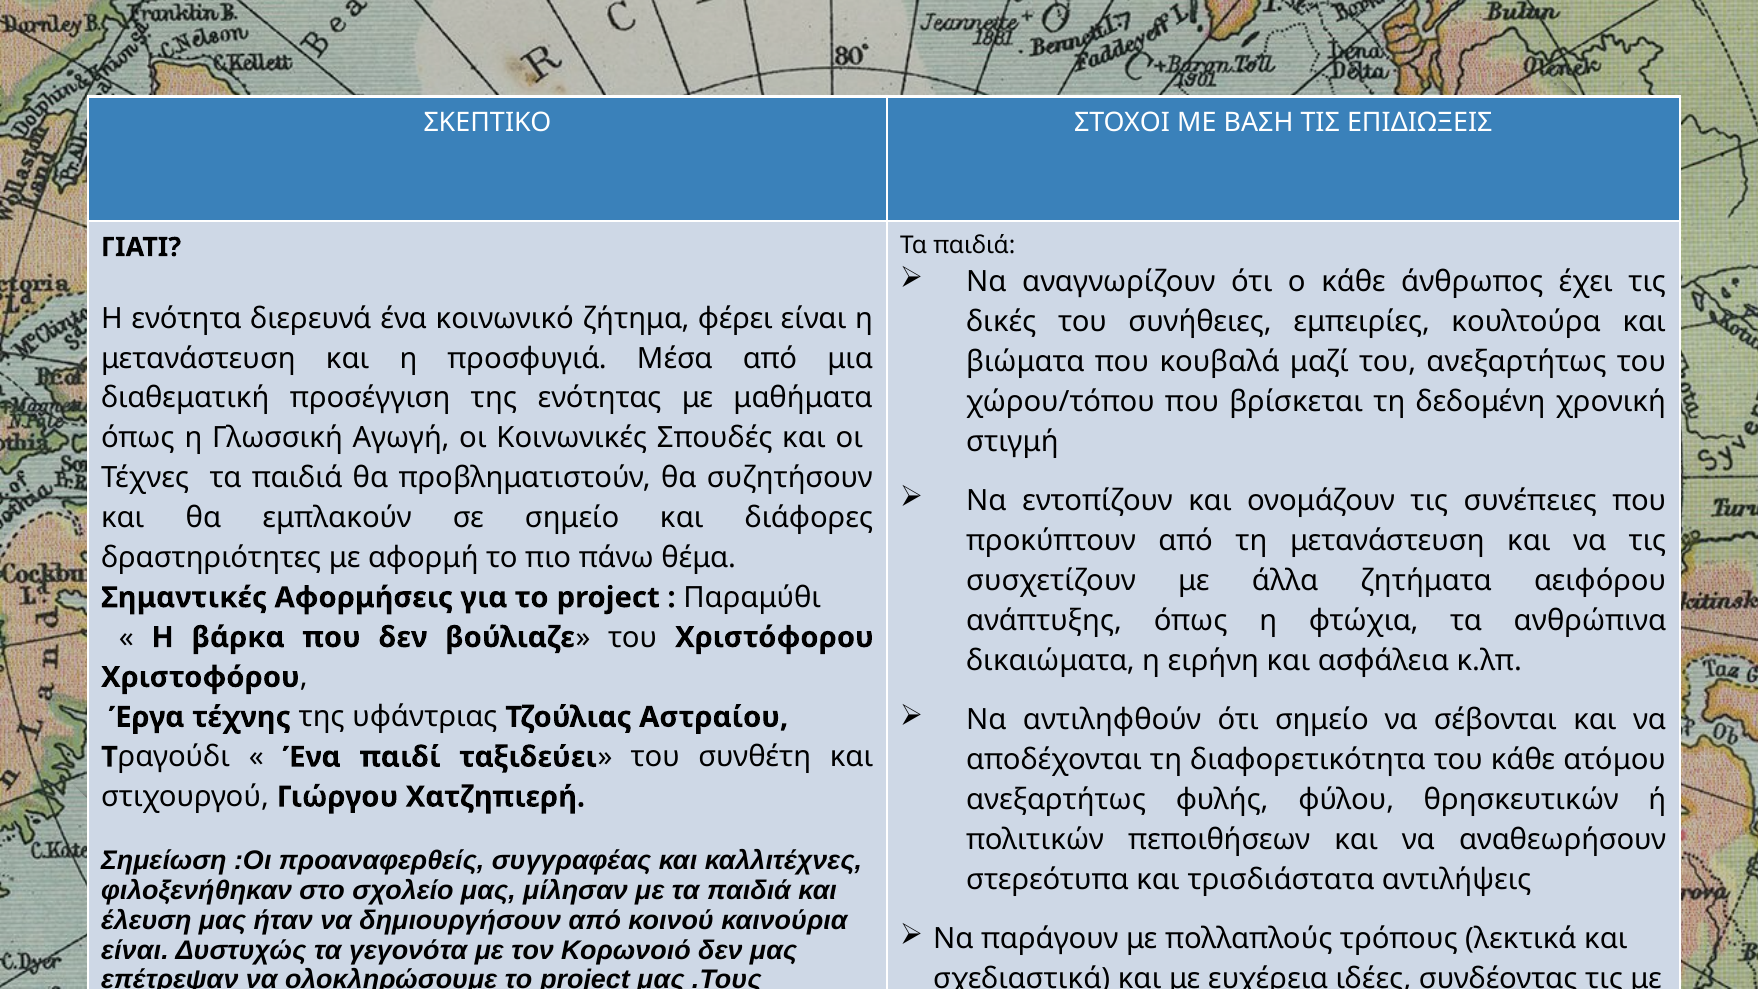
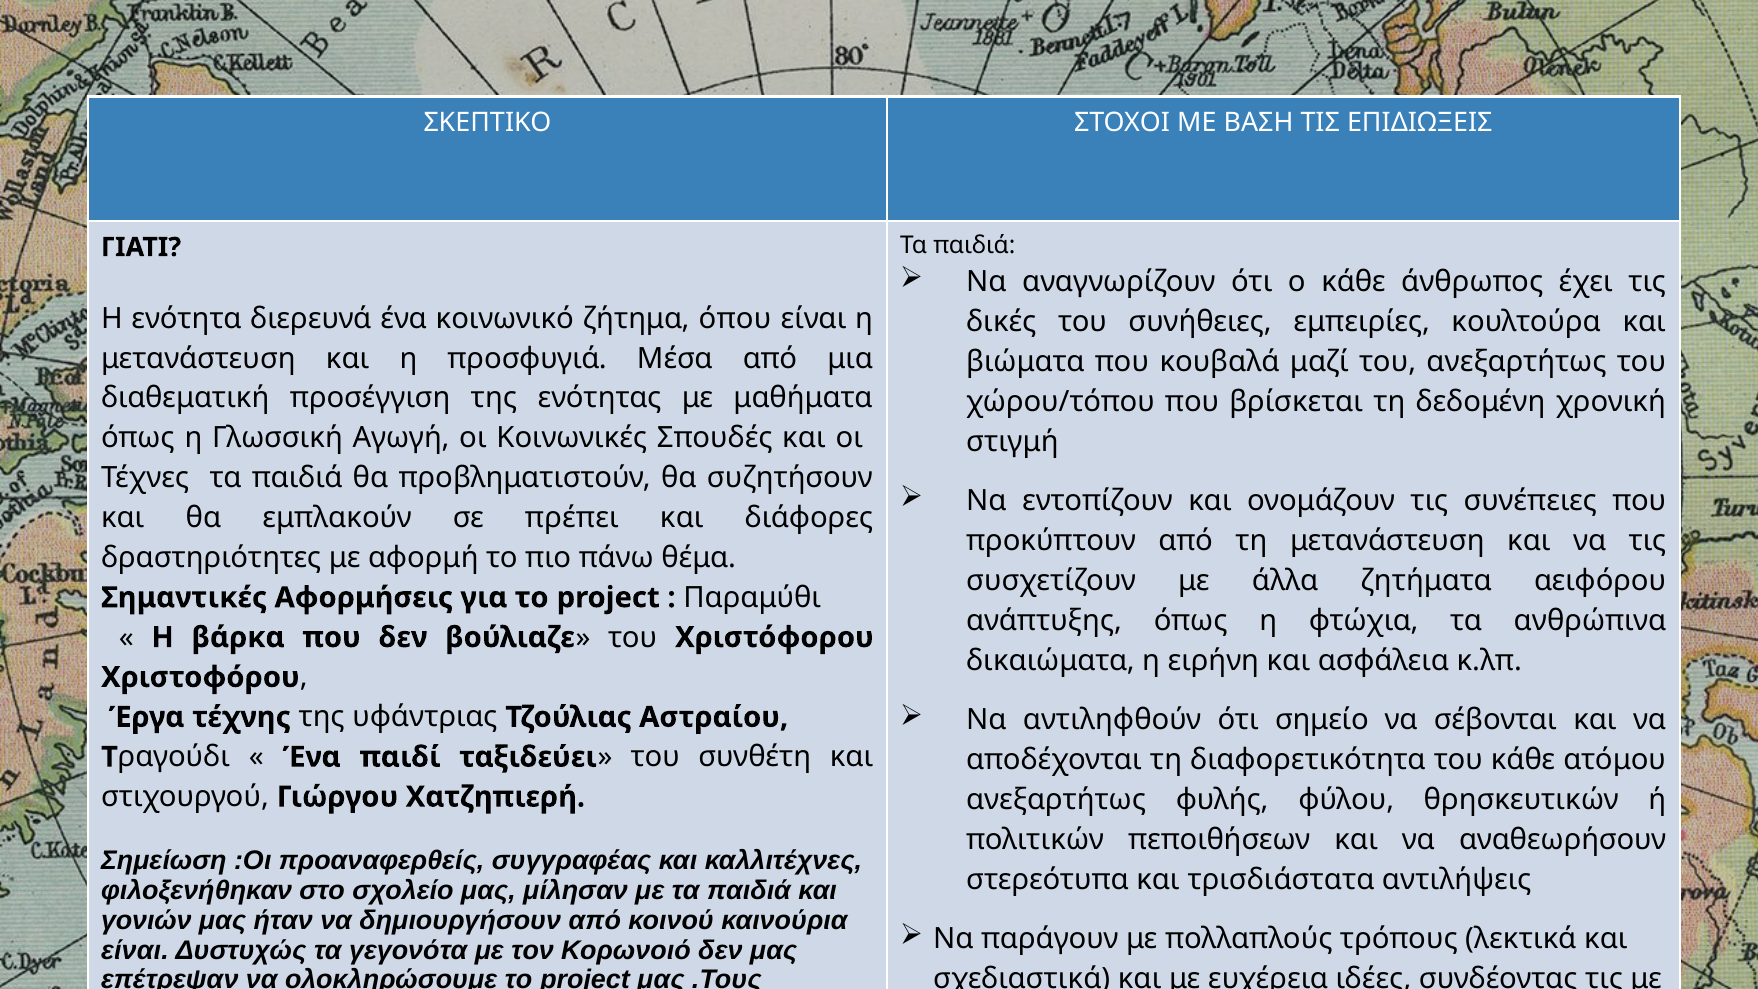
φέρει: φέρει -> όπου (735, 318)
σε σημείο: σημείο -> πρέπει (572, 518)
έλευση: έλευση -> γονιών (146, 920)
